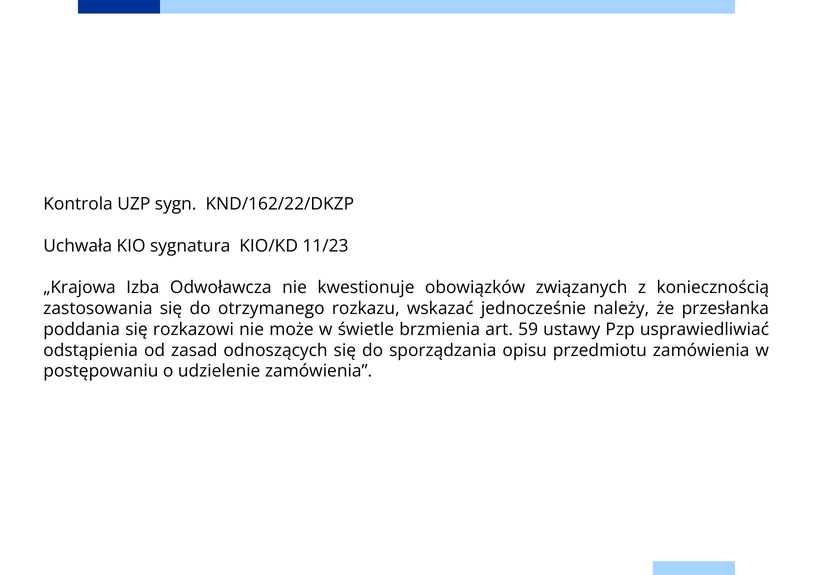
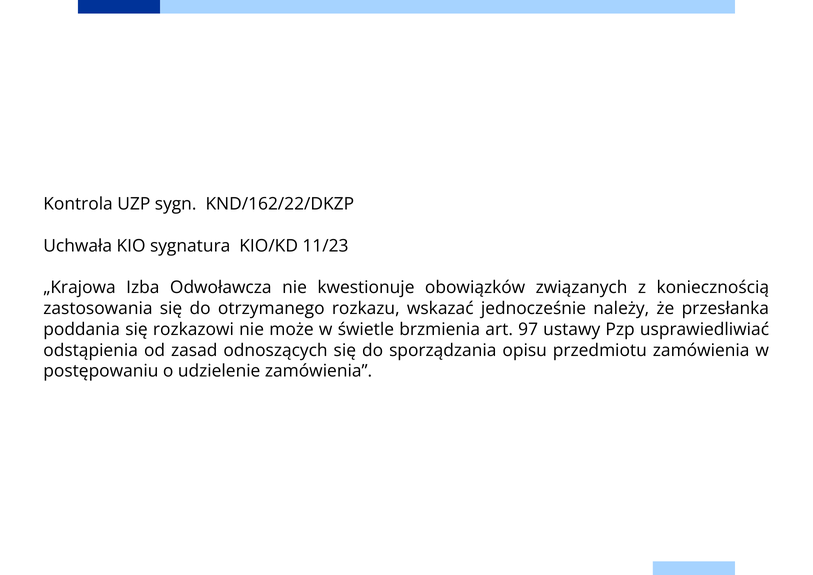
59: 59 -> 97 (528, 329)
